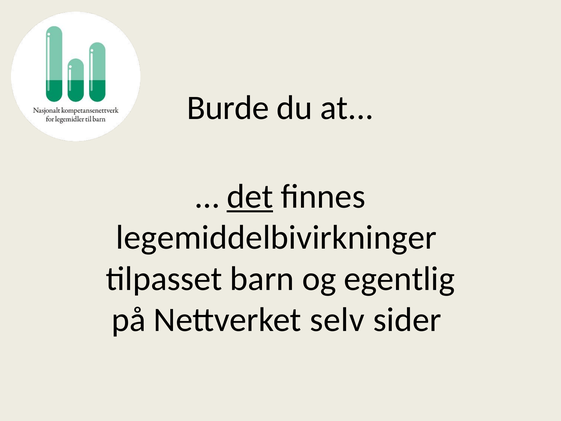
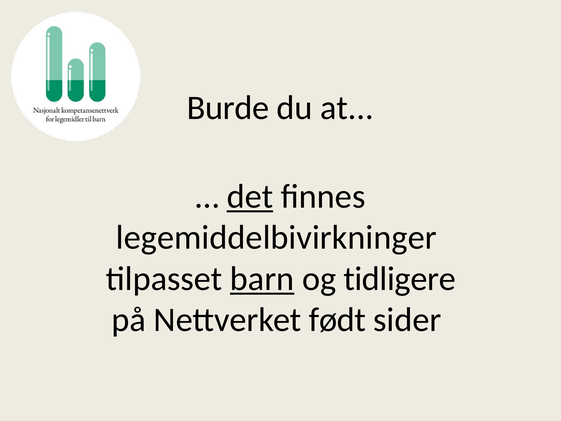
barn underline: none -> present (262, 279)
egentlig: egentlig -> tidligere (400, 279)
selv: selv -> født (337, 320)
